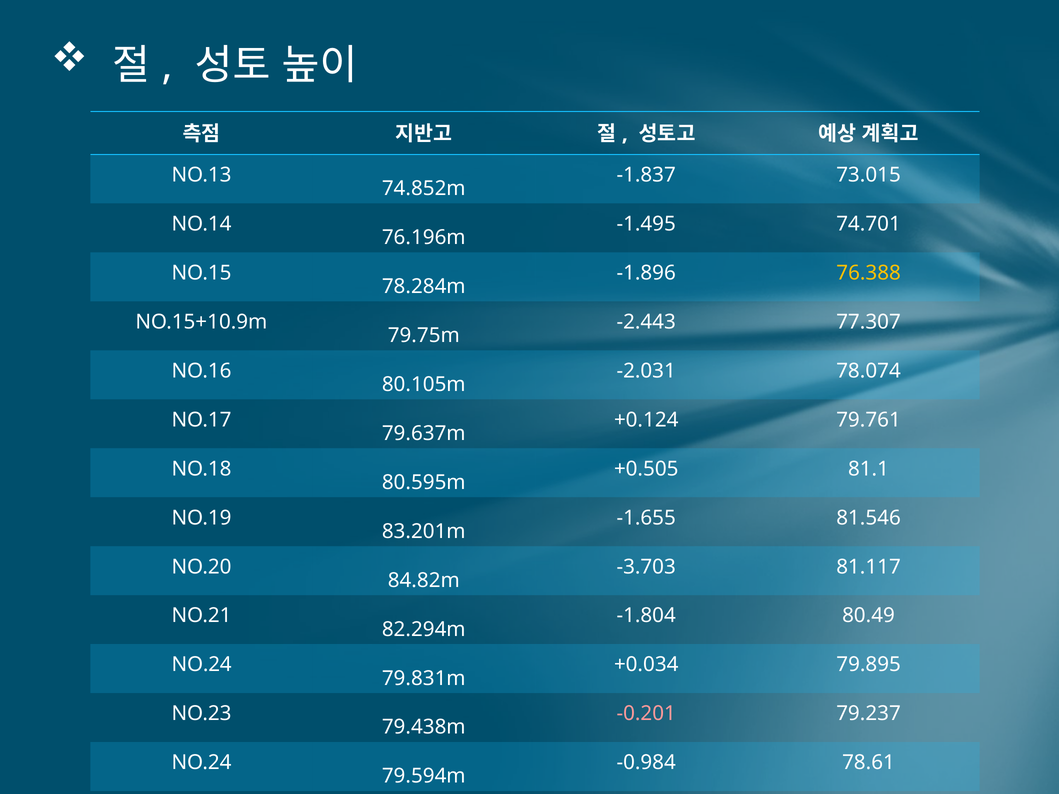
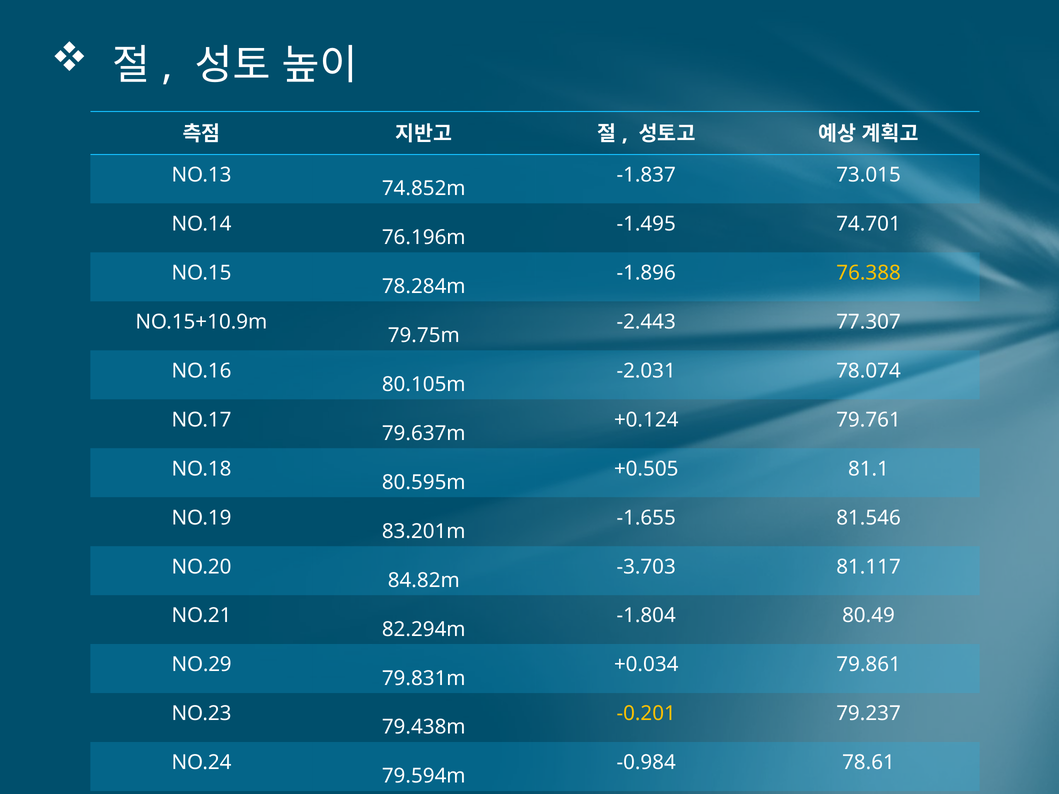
NO.24: NO.24 -> NO.29 (202, 665)
79.895: 79.895 -> 79.861 (869, 665)
-0.201 colour: pink -> yellow (646, 714)
